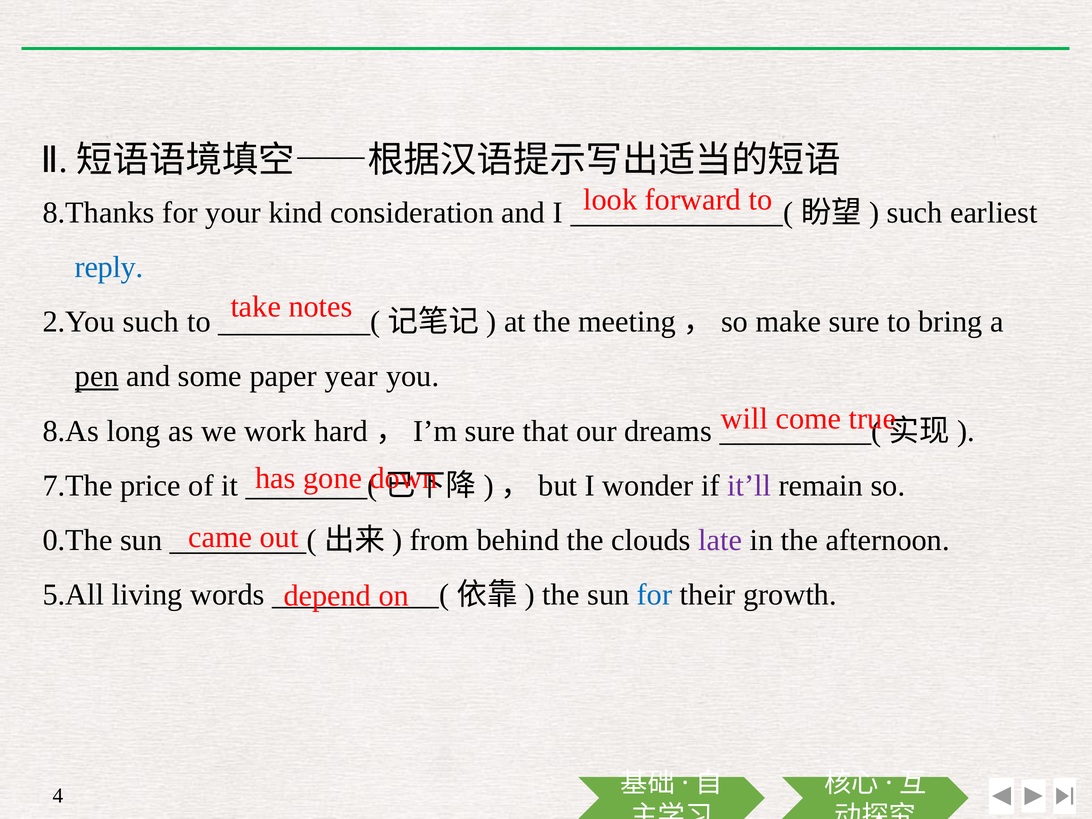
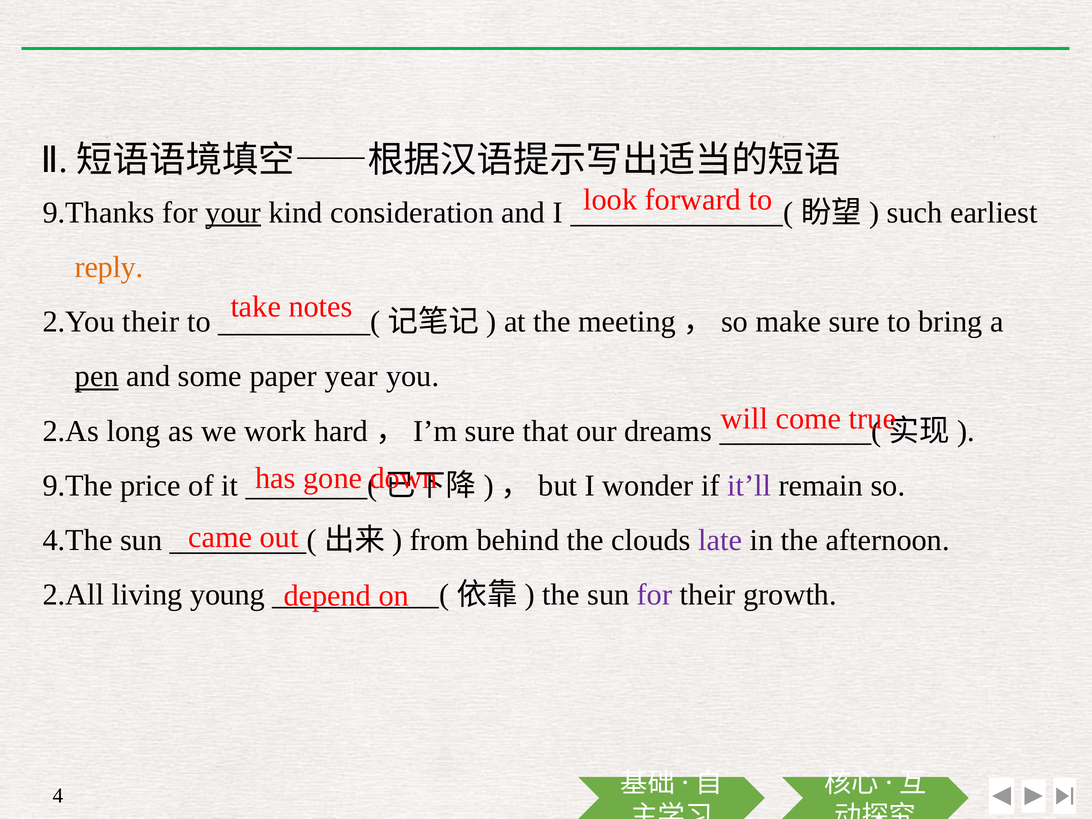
8.Thanks: 8.Thanks -> 9.Thanks (99, 213)
your underline: none -> present (233, 213)
reply colour: blue -> orange (109, 267)
2.You such: such -> their (151, 322)
8.As: 8.As -> 2.As (71, 431)
7.The: 7.The -> 9.The (78, 486)
0.The: 0.The -> 4.The (78, 540)
5.All: 5.All -> 2.All (73, 595)
words: words -> young (228, 595)
for colour: blue -> purple (655, 595)
